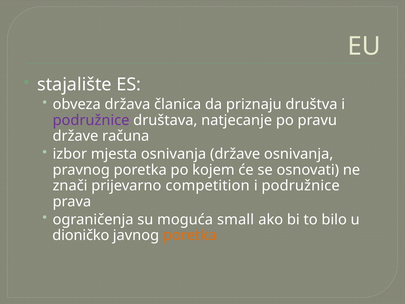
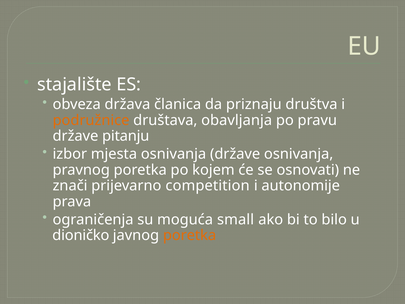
podružnice colour: purple -> orange (91, 120)
natjecanje: natjecanje -> obavljanja (237, 120)
računa: računa -> pitanju (126, 136)
podružnice: podružnice -> autonomije (301, 186)
